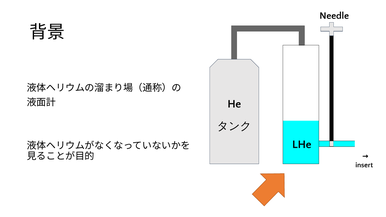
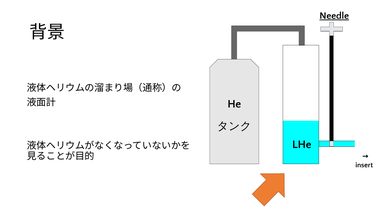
Needle underline: none -> present (334, 16)
